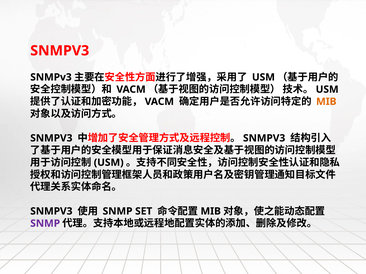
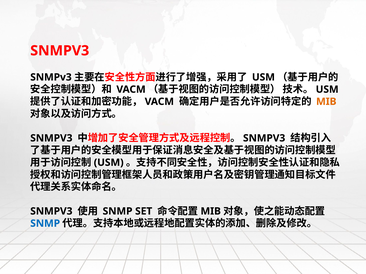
SNMP colour: purple -> blue (45, 224)
